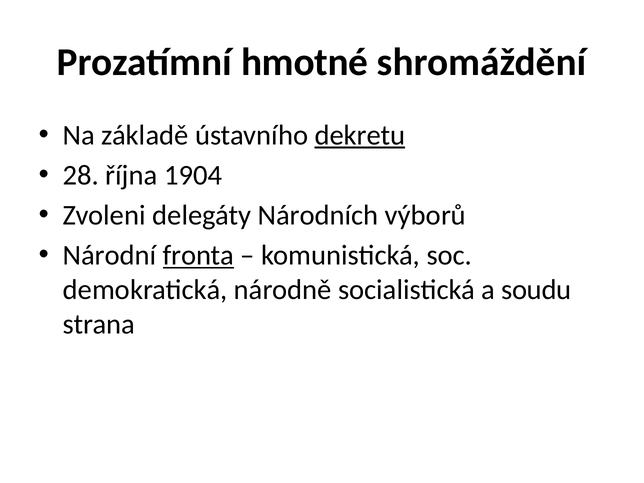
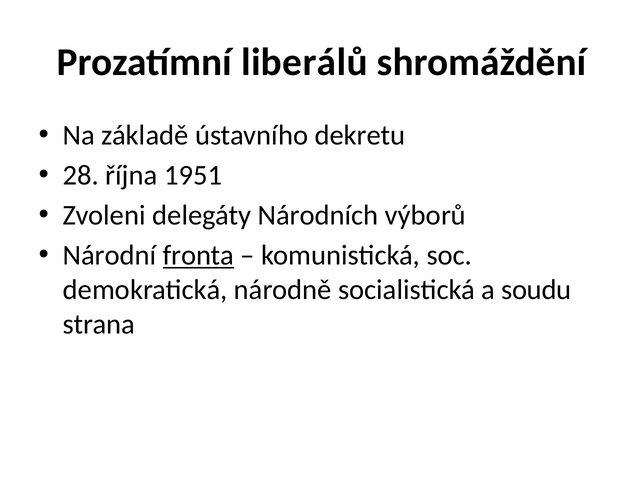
hmotné: hmotné -> liberálů (304, 62)
dekretu underline: present -> none (360, 135)
1904: 1904 -> 1951 (193, 175)
